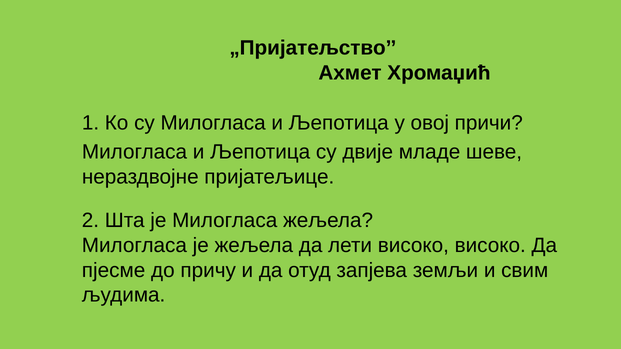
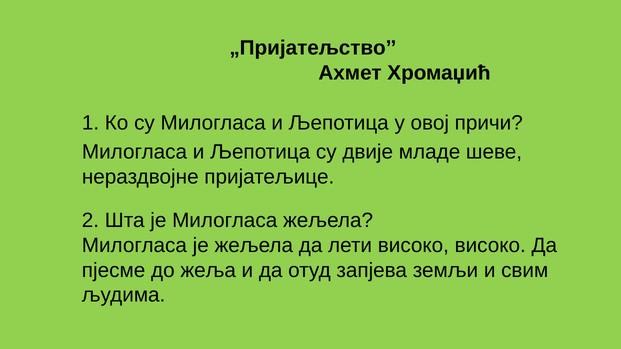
причу: причу -> жеља (208, 270)
